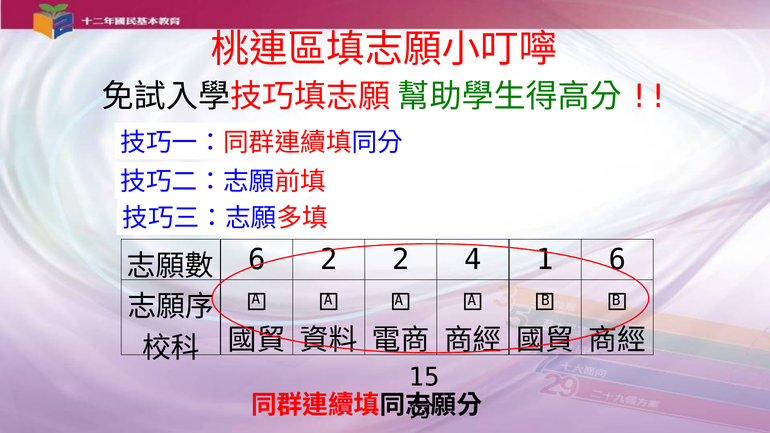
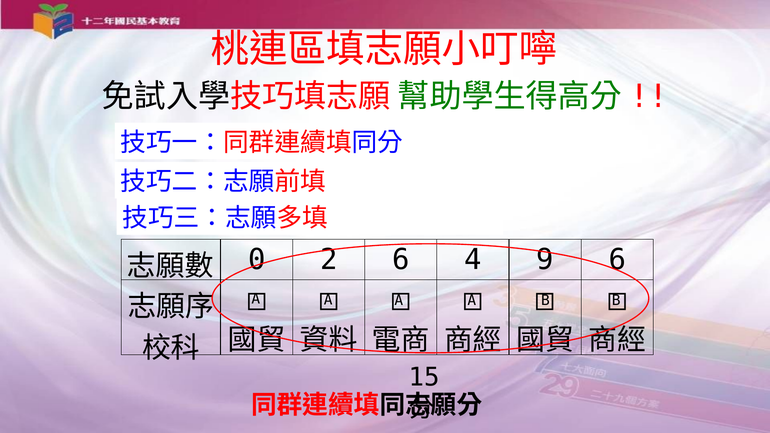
6: 6 -> 0 (257, 260)
2 2: 2 -> 6 (401, 260)
1: 1 -> 9 (545, 260)
